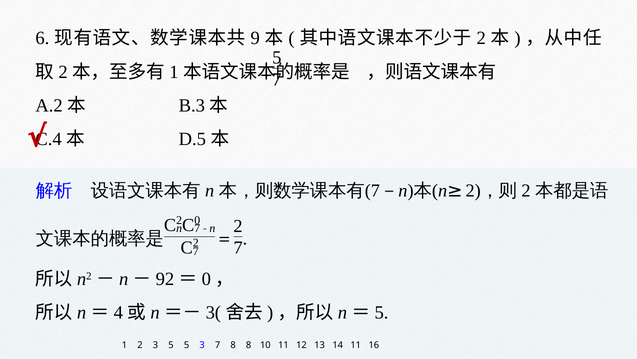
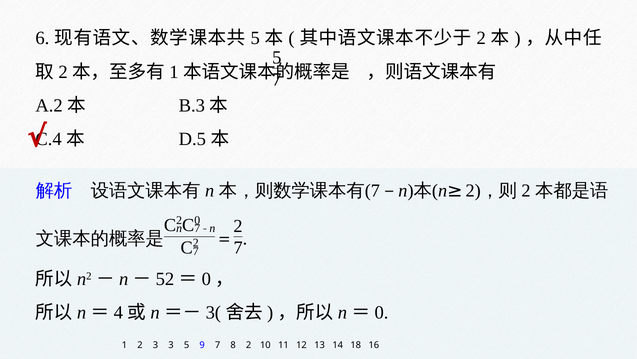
9: 9 -> 5 (255, 38)
92: 92 -> 52 (165, 279)
5: 5 -> 0 (381, 312)
3 5: 5 -> 3 (171, 344)
5 3: 3 -> 9 (202, 344)
8 8: 8 -> 2 (249, 344)
14 11: 11 -> 18 (356, 344)
